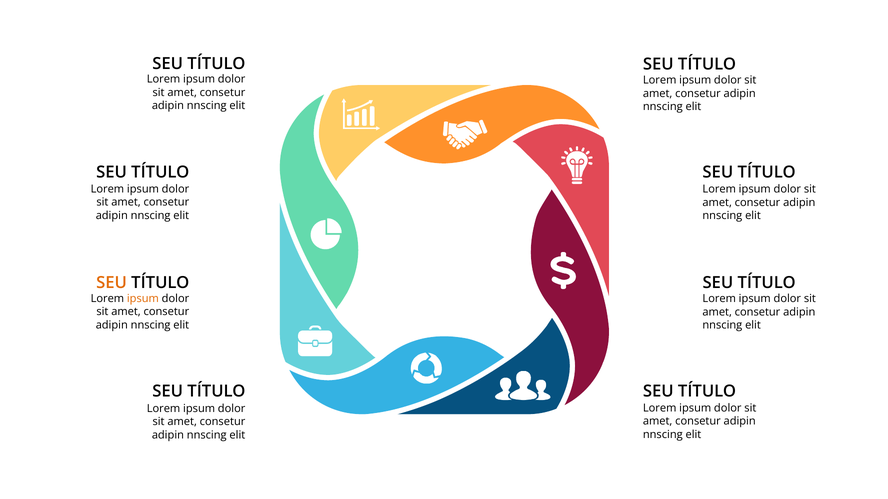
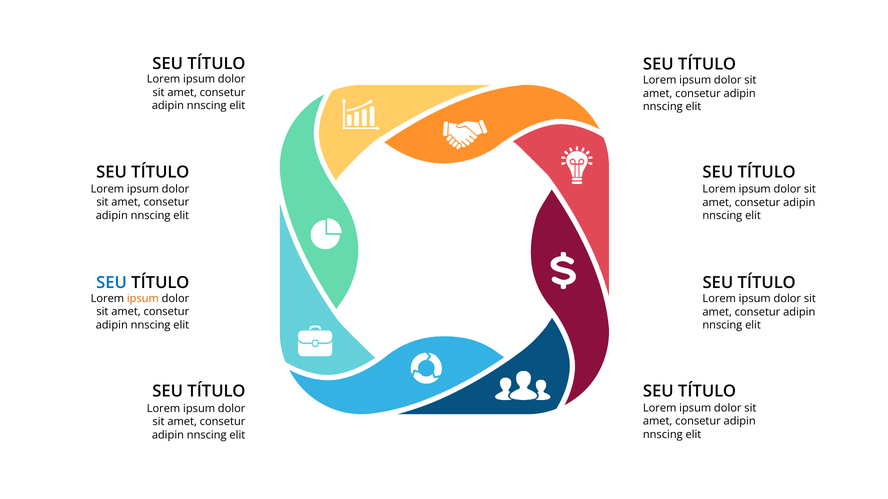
SEU colour: orange -> blue (112, 283)
